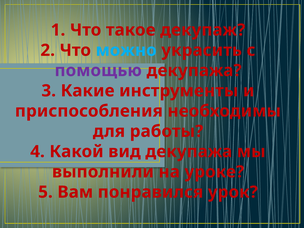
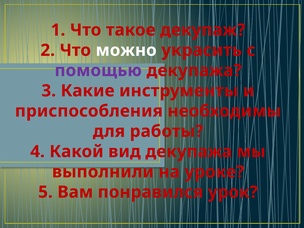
можно colour: light blue -> white (126, 50)
